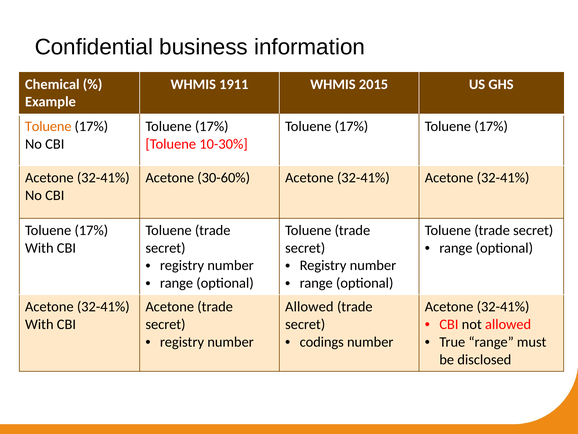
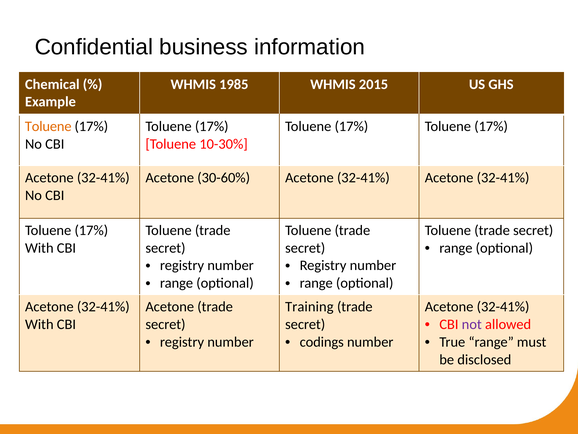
1911: 1911 -> 1985 (234, 84)
Allowed: Allowed -> Training (309, 306)
not colour: black -> purple (472, 324)
